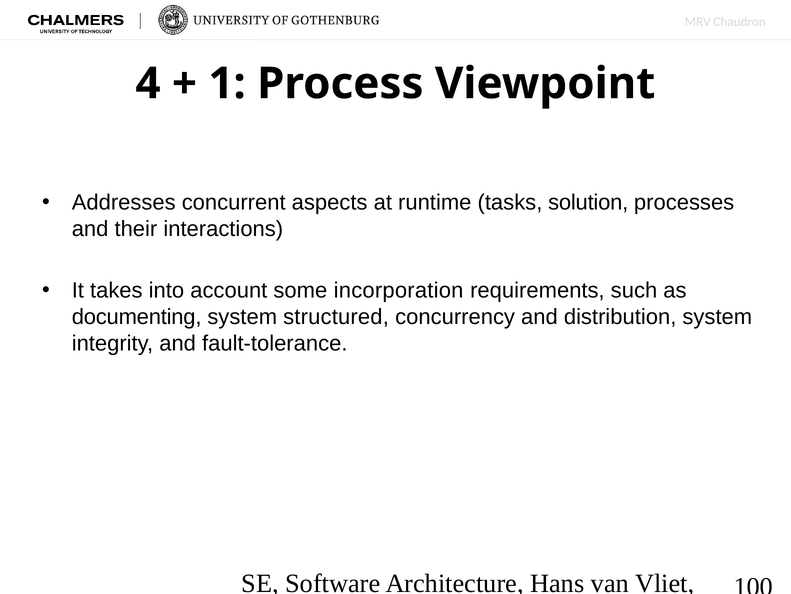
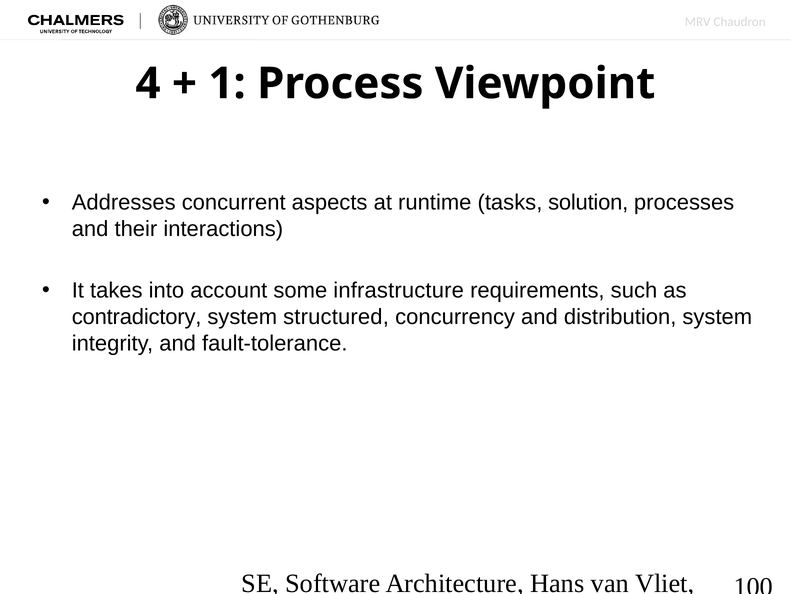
incorporation: incorporation -> infrastructure (399, 290)
documenting: documenting -> contradictory (137, 317)
